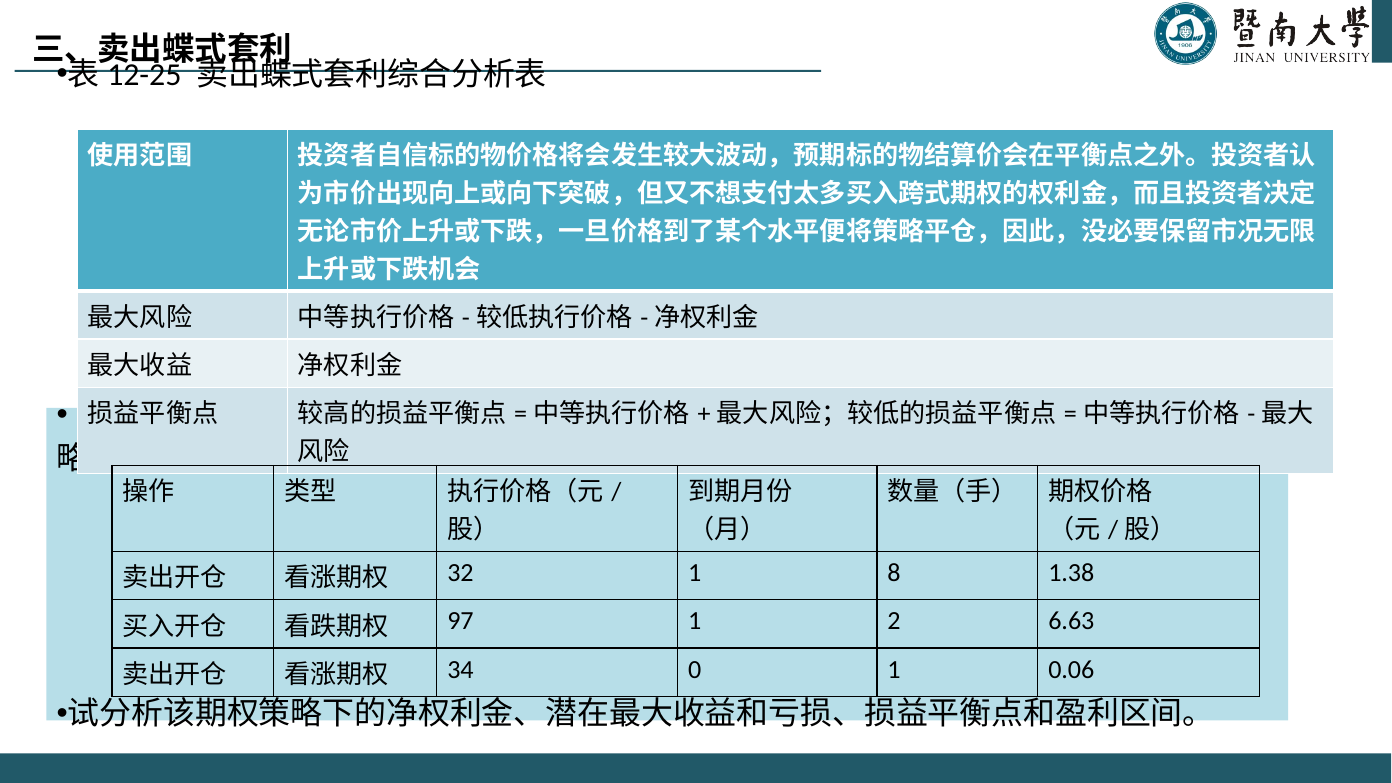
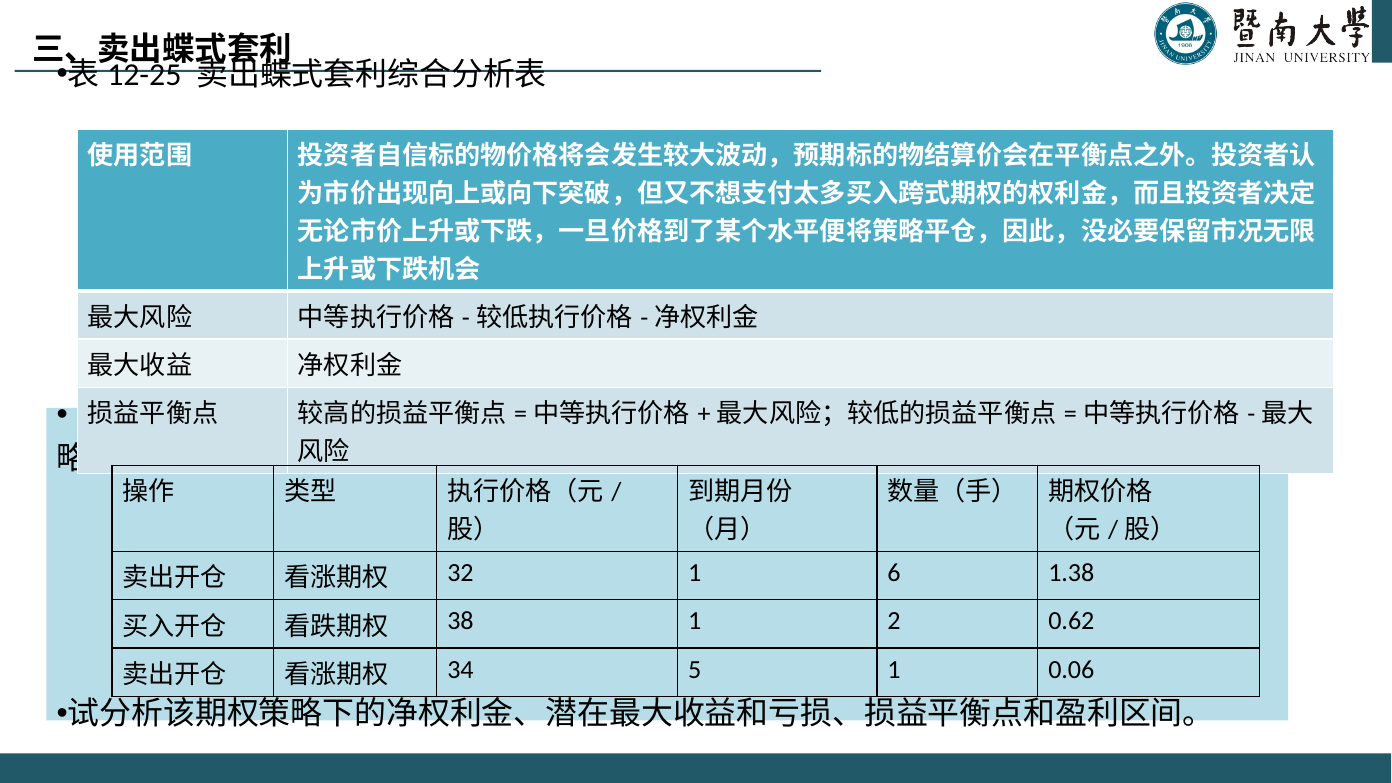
8: 8 -> 6 (894, 573)
97: 97 -> 38 (460, 621)
6.63: 6.63 -> 0.62 (1071, 621)
0: 0 -> 5 (695, 670)
